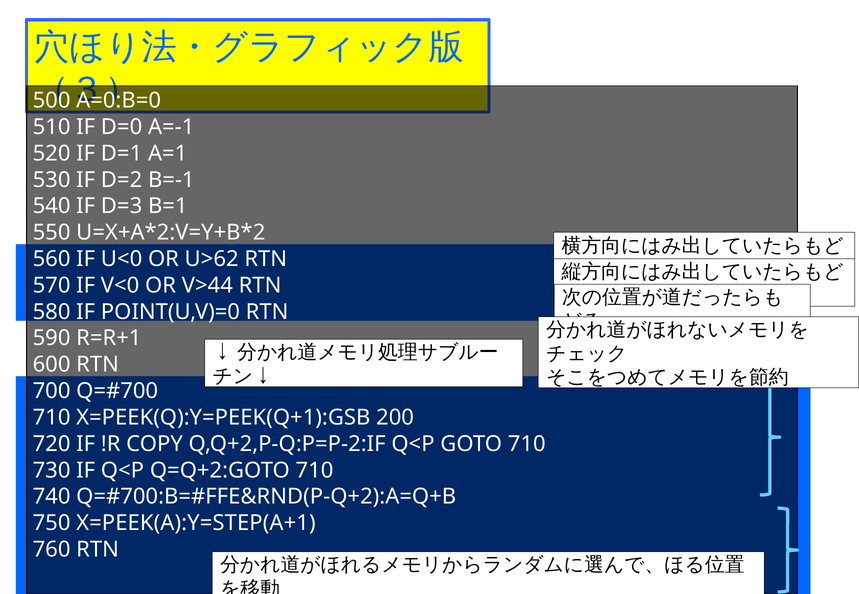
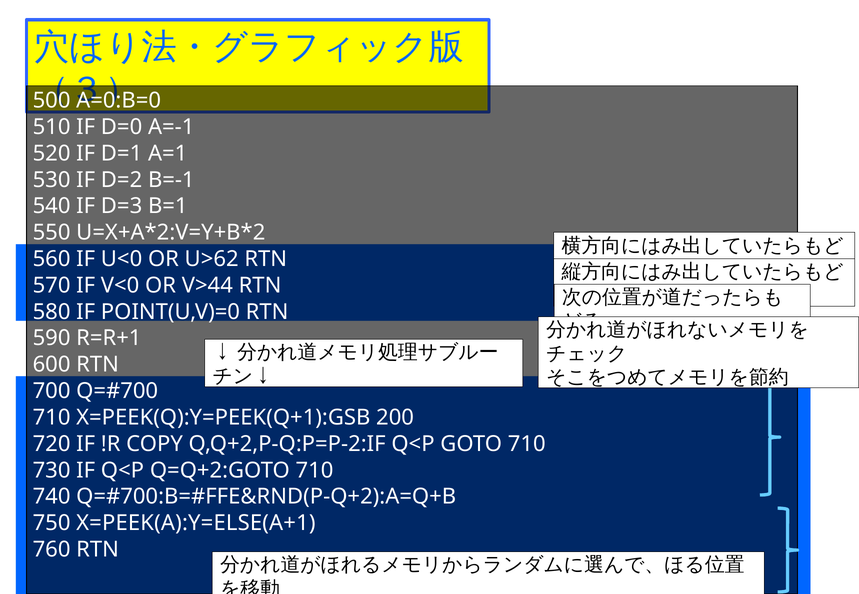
X=PEEK(A):Y=STEP(A+1: X=PEEK(A):Y=STEP(A+1 -> X=PEEK(A):Y=ELSE(A+1 (196, 524)
